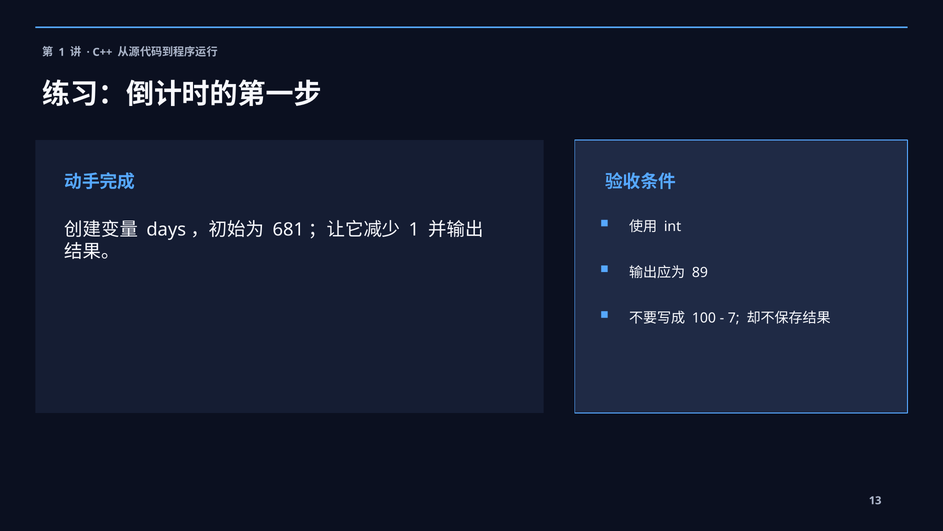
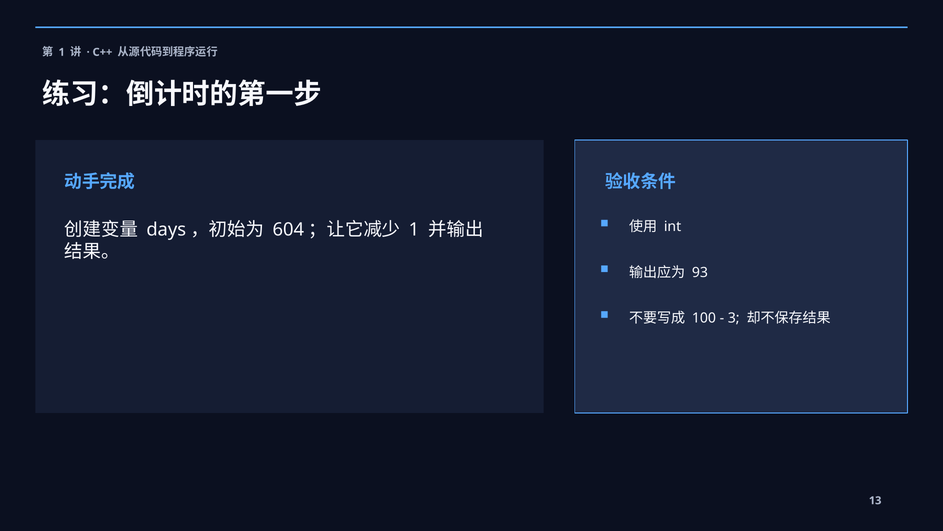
681: 681 -> 604 (288, 229)
89: 89 -> 93 (700, 272)
7: 7 -> 3 (734, 318)
